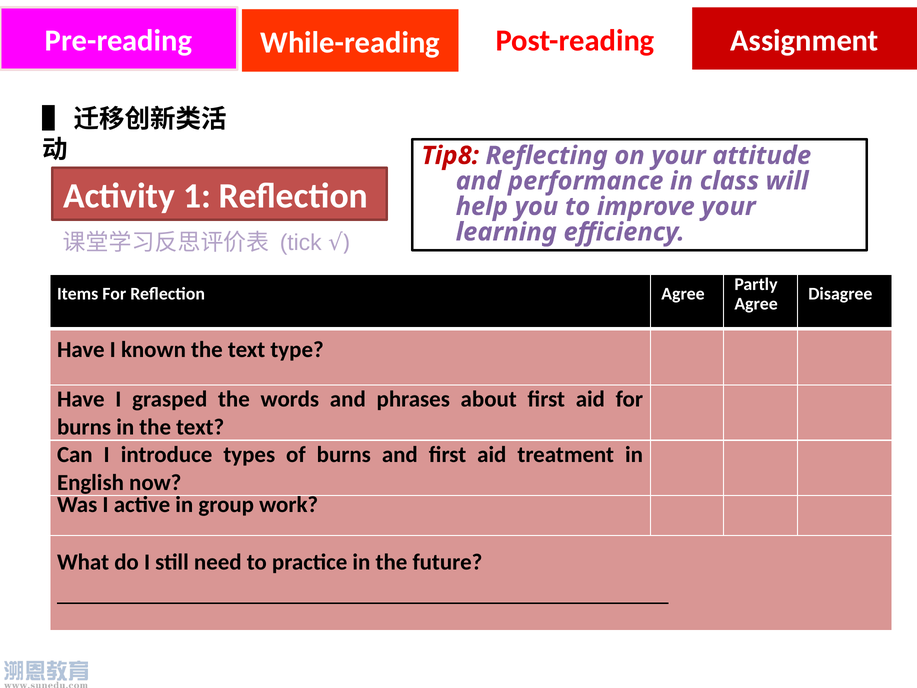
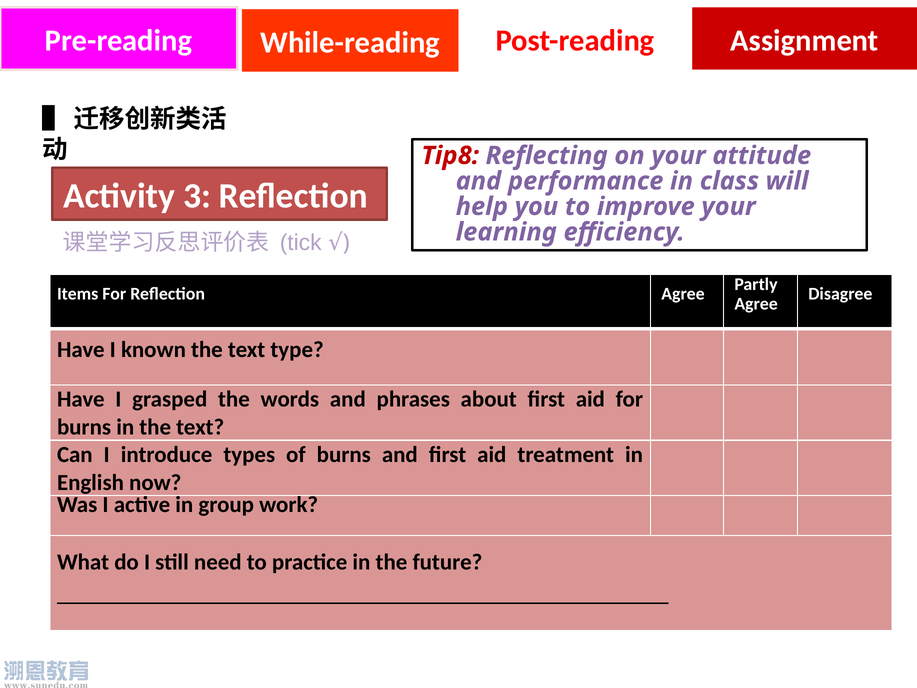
1: 1 -> 3 (197, 196)
